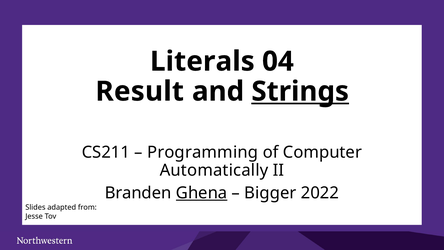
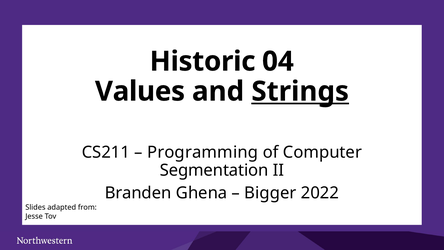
Literals: Literals -> Historic (203, 61)
Result: Result -> Values (140, 91)
Automatically: Automatically -> Segmentation (214, 170)
Ghena underline: present -> none (202, 193)
